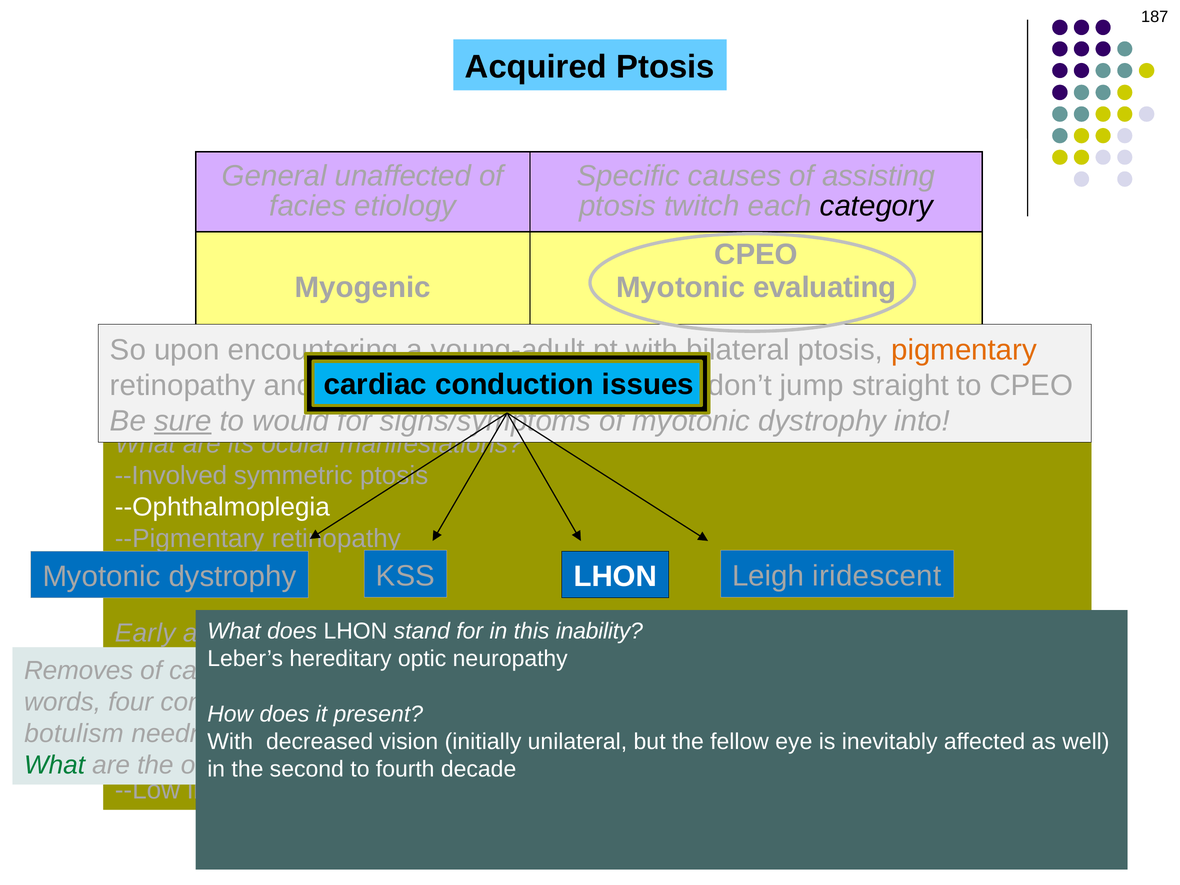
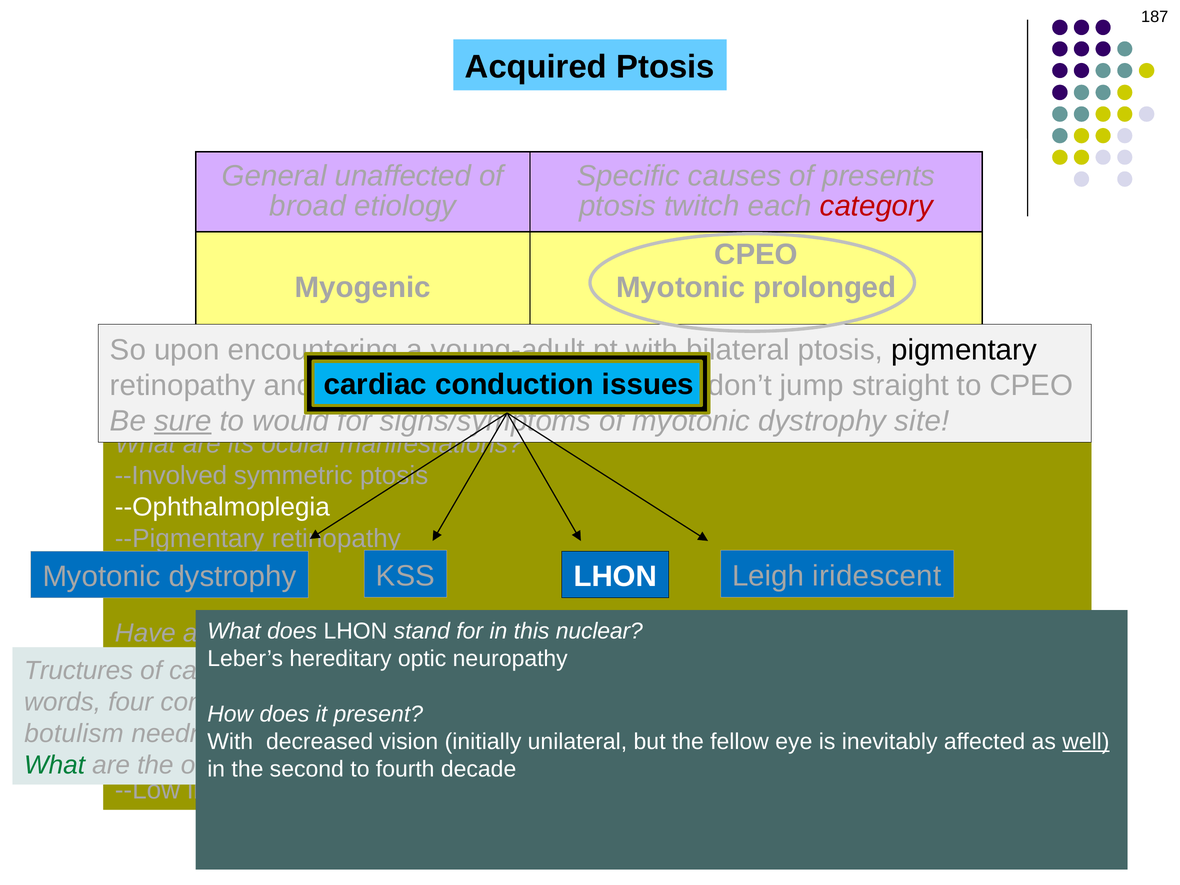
assisting: assisting -> presents (879, 176)
facies: facies -> broad (308, 206)
category colour: black -> red (876, 206)
evaluating: evaluating -> prolonged (825, 288)
pigmentary colour: orange -> black (964, 350)
into: into -> site (922, 421)
inability: inability -> nuclear (599, 631)
Early: Early -> Have (145, 633)
Removes: Removes -> Tructures (79, 671)
well underline: none -> present (1086, 741)
